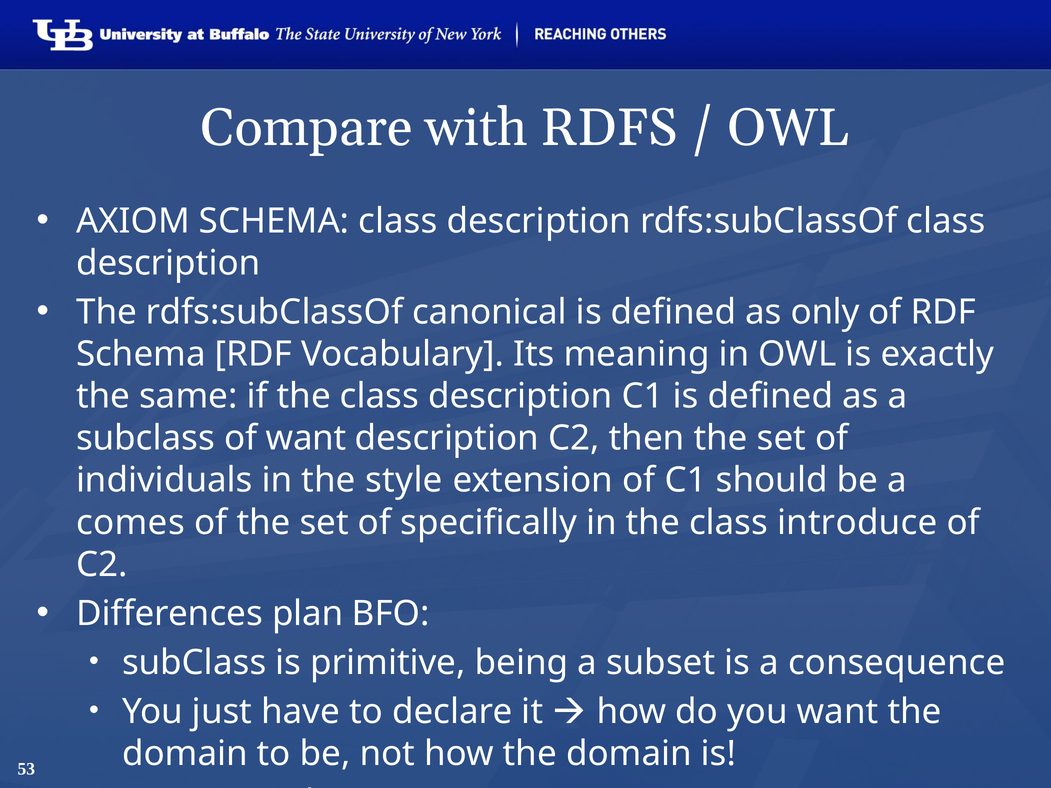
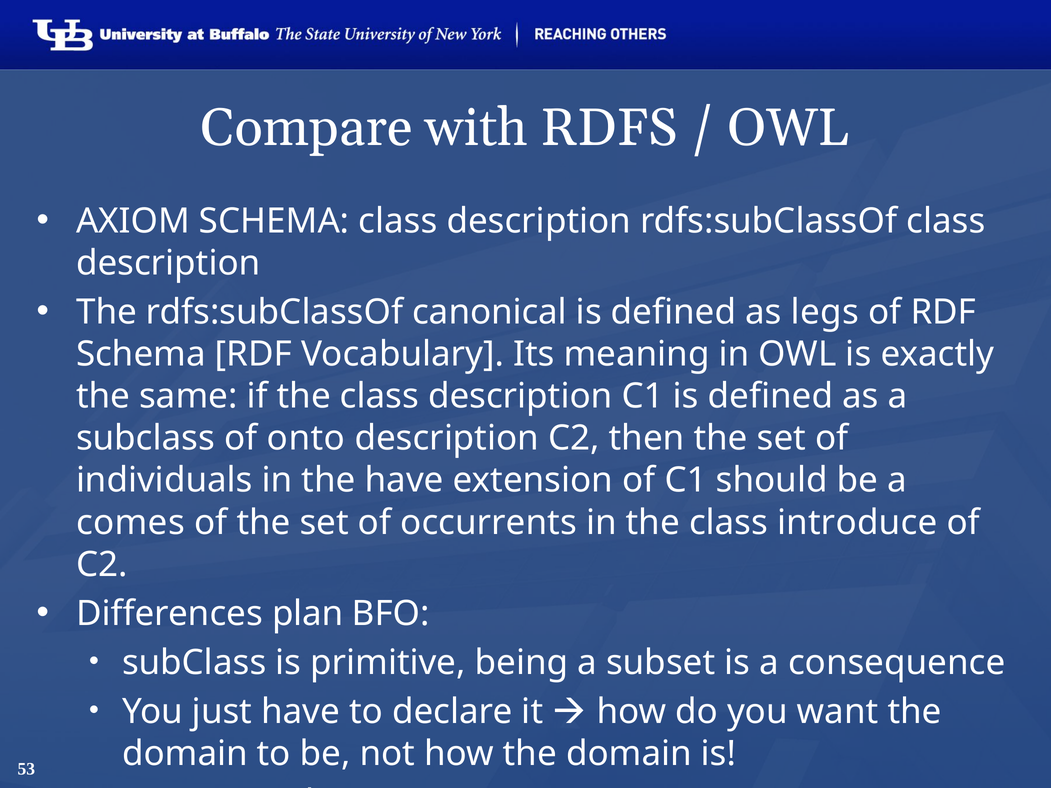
only: only -> legs (825, 312)
of want: want -> onto (306, 439)
the style: style -> have (404, 481)
specifically: specifically -> occurrents (489, 523)
